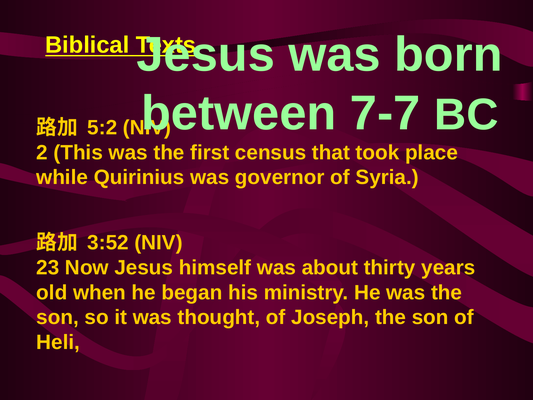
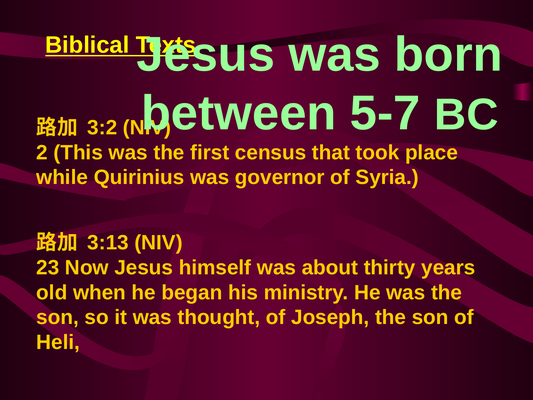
7-7: 7-7 -> 5-7 (385, 113)
5:2: 5:2 -> 3:2 (102, 128)
3:52: 3:52 -> 3:13 (108, 243)
